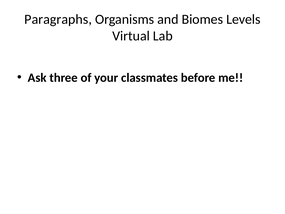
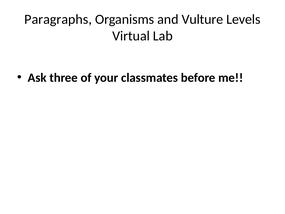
Biomes: Biomes -> Vulture (202, 19)
